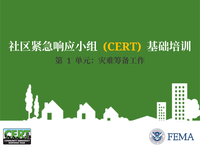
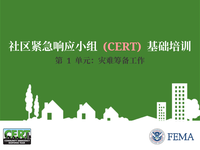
CERT colour: yellow -> pink (122, 47)
